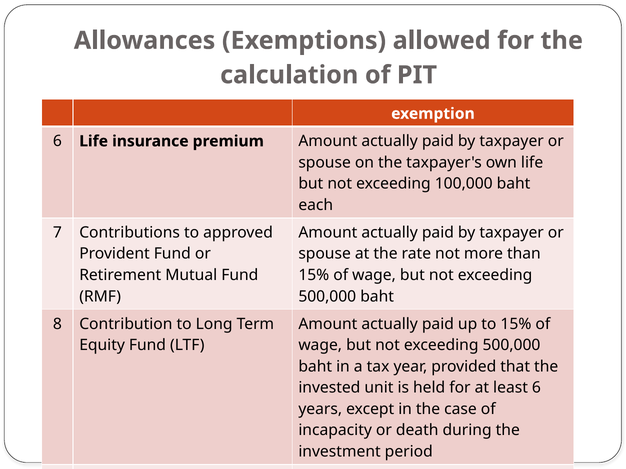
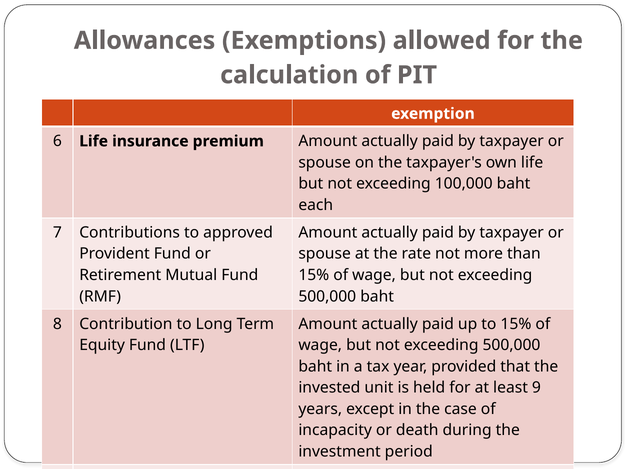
least 6: 6 -> 9 (536, 388)
